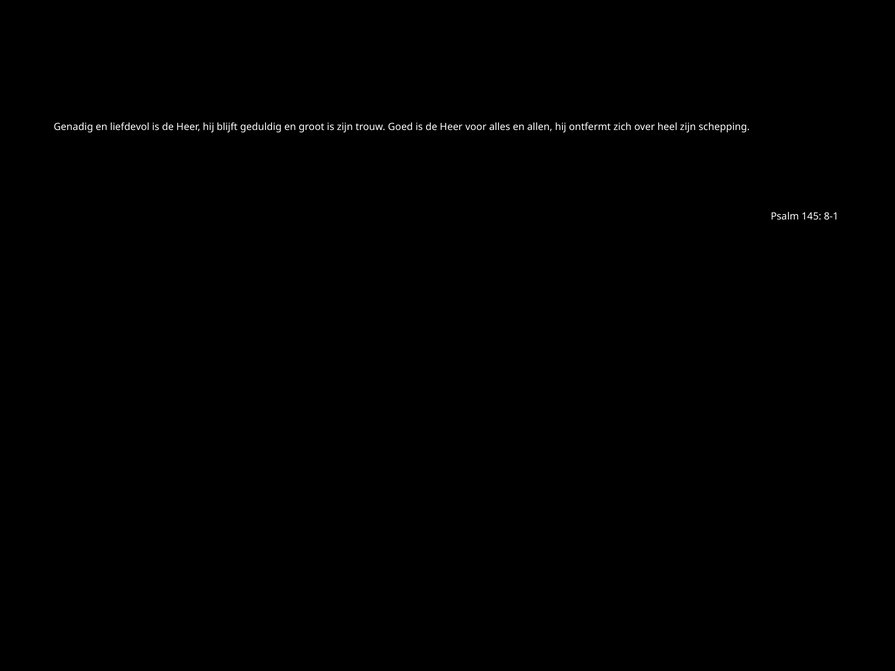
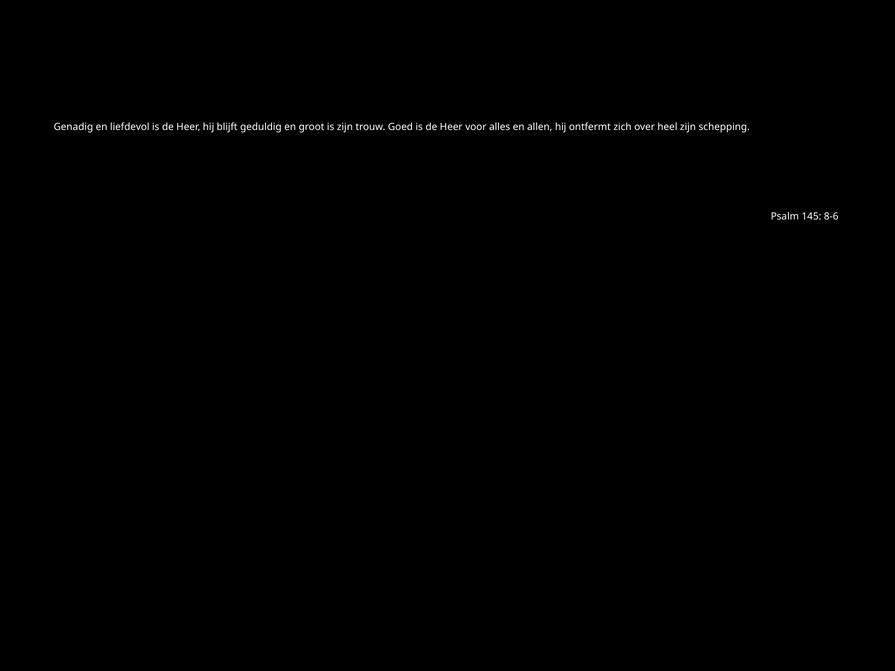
8-1: 8-1 -> 8-6 (831, 216)
